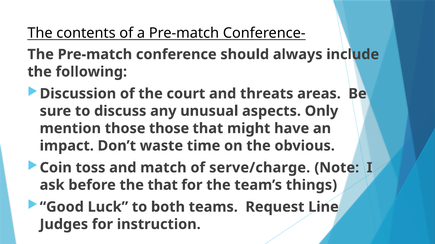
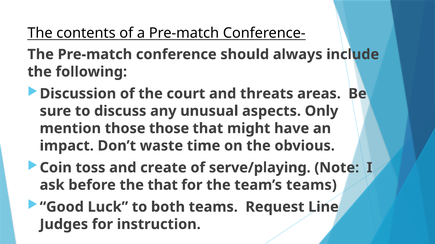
match: match -> create (163, 168)
serve/charge: serve/charge -> serve/playing (260, 168)
team’s things: things -> teams (311, 186)
